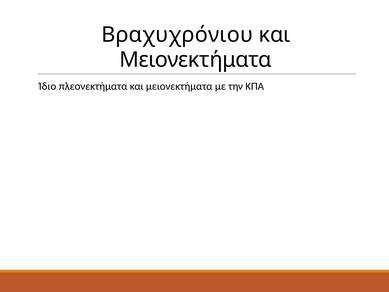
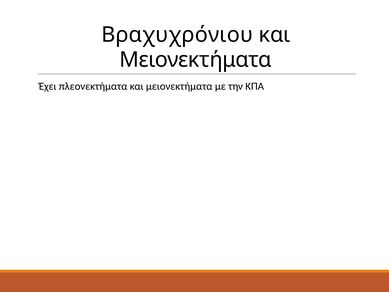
Ίδιο: Ίδιο -> Έχει (48, 86)
